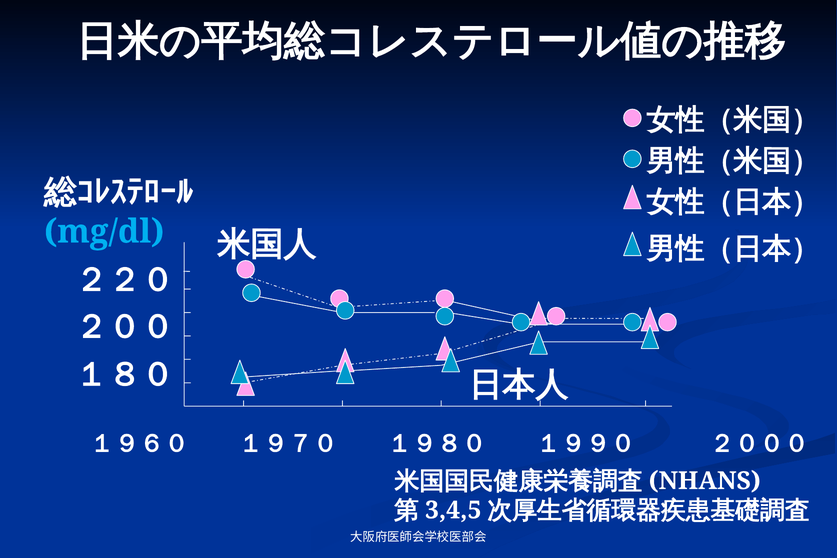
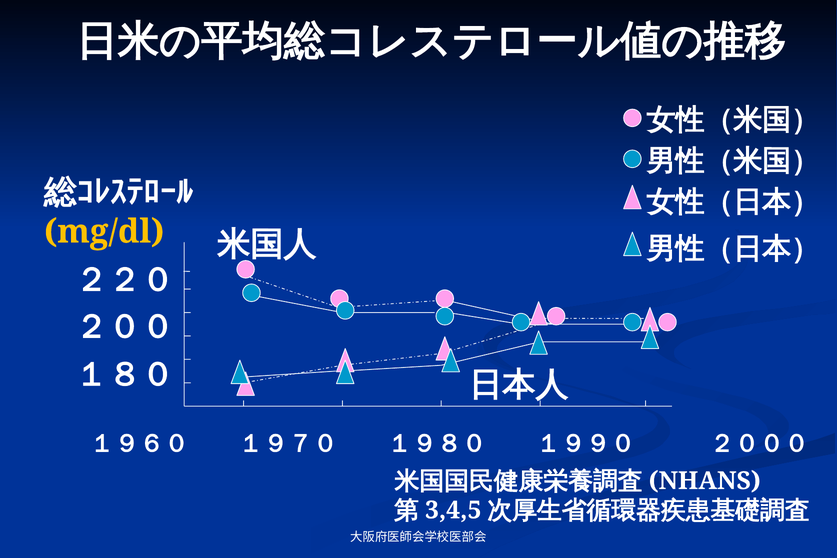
mg/dl colour: light blue -> yellow (104, 232)
